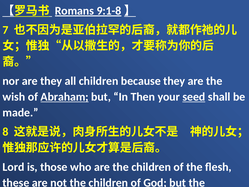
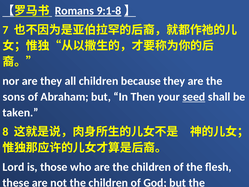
wish: wish -> sons (14, 97)
Abraham underline: present -> none (65, 97)
made: made -> taken (20, 112)
